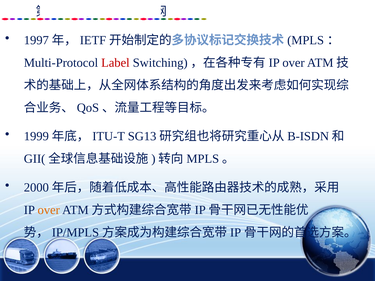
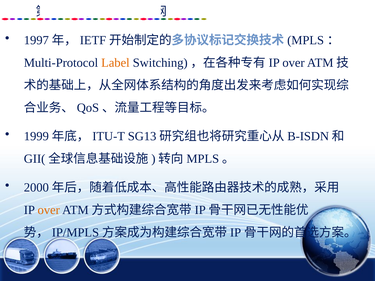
Label colour: red -> orange (115, 63)
